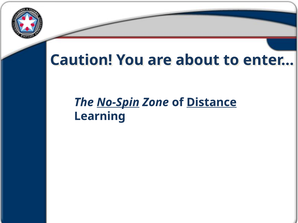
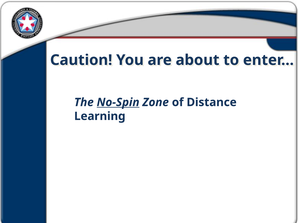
Distance underline: present -> none (212, 103)
